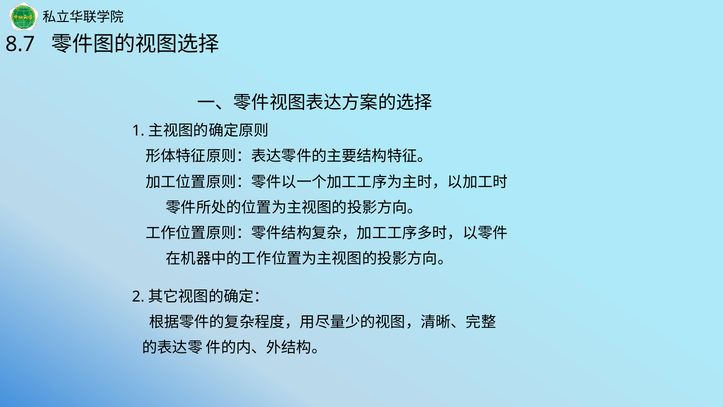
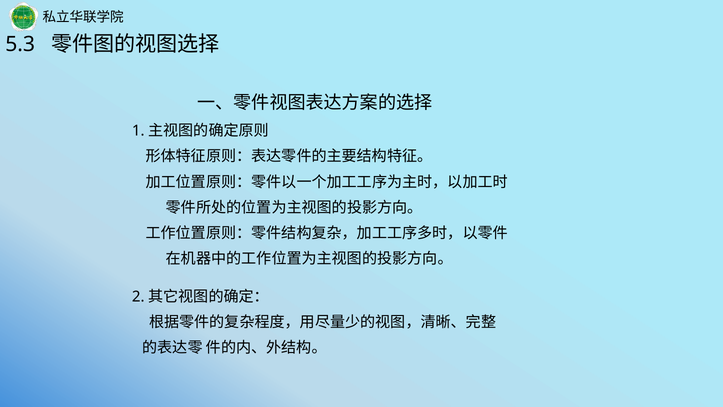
8.7: 8.7 -> 5.3 (20, 44)
